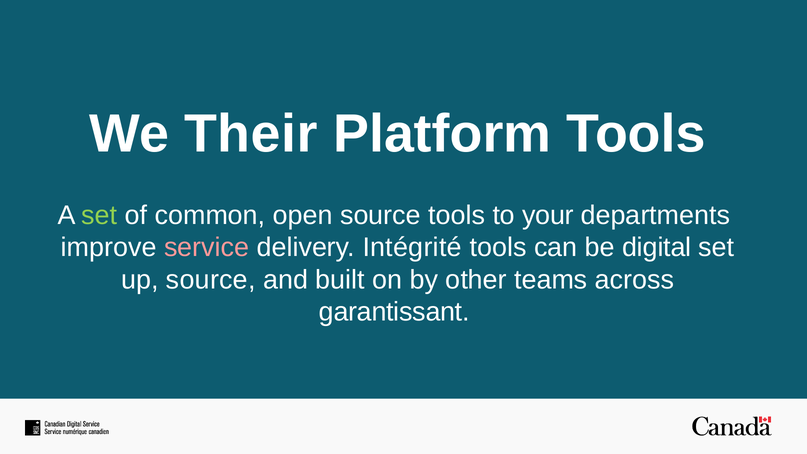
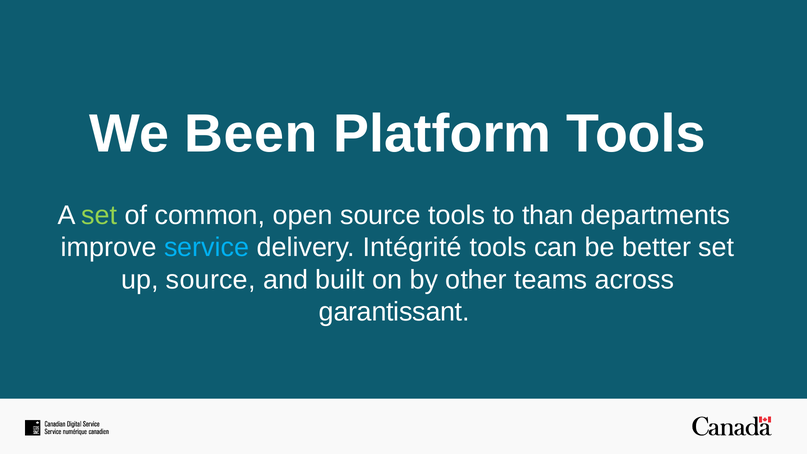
Their: Their -> Been (251, 134)
your: your -> than (548, 215)
service colour: pink -> light blue (207, 247)
digital: digital -> better (657, 247)
